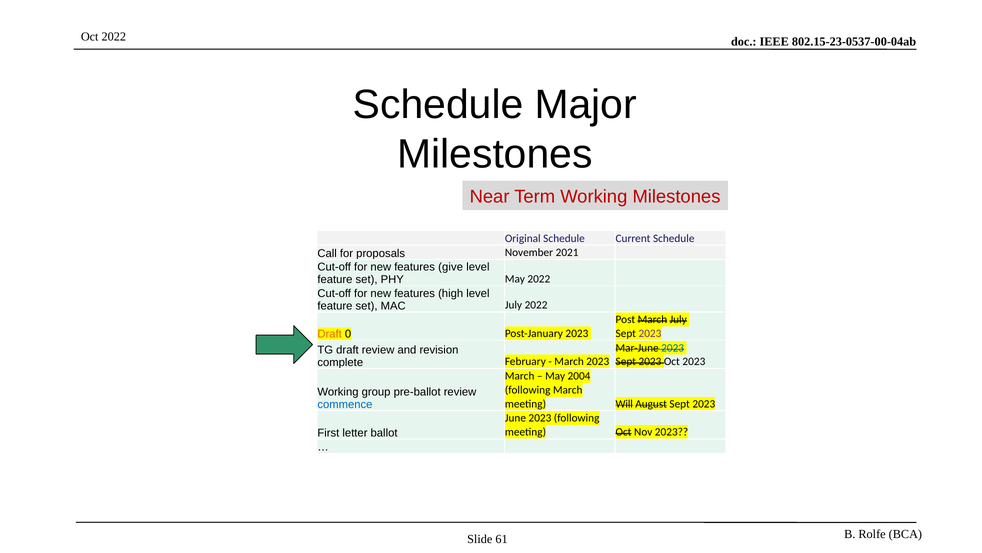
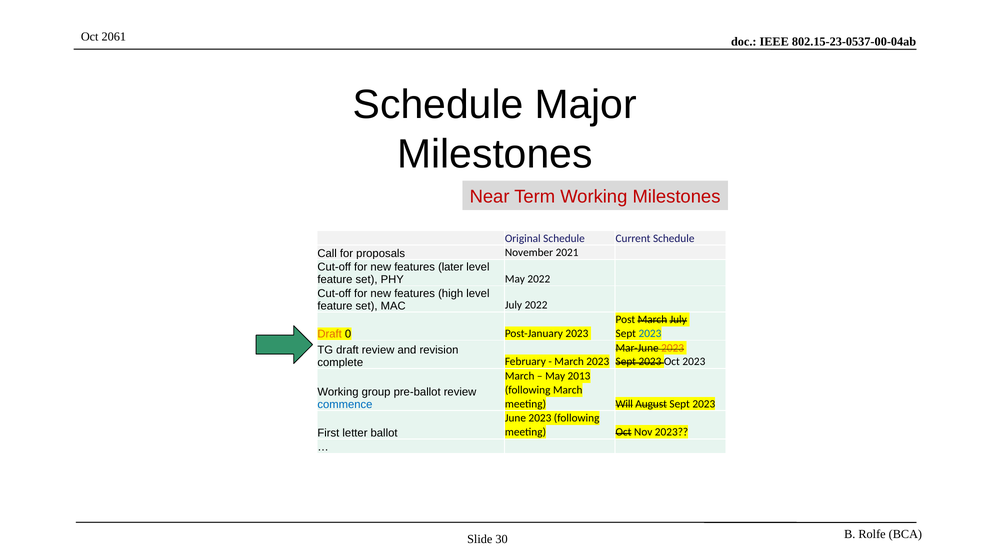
Oct 2022: 2022 -> 2061 (114, 37)
give: give -> later (451, 267)
2023 colour: purple -> blue (650, 333)
2023 colour: blue -> orange (673, 347)
2004: 2004 -> 2013 (579, 376)
61: 61 -> 30 (502, 538)
